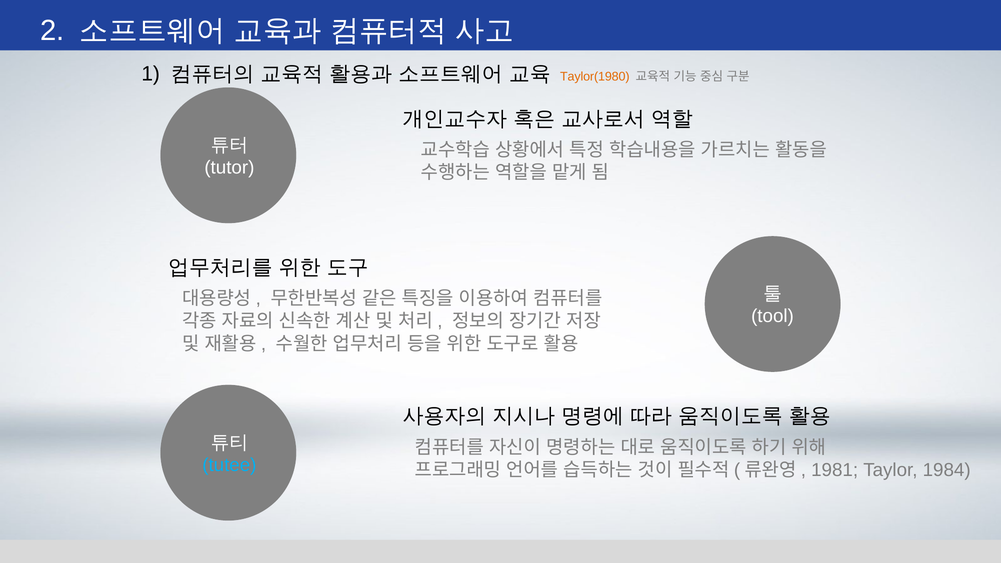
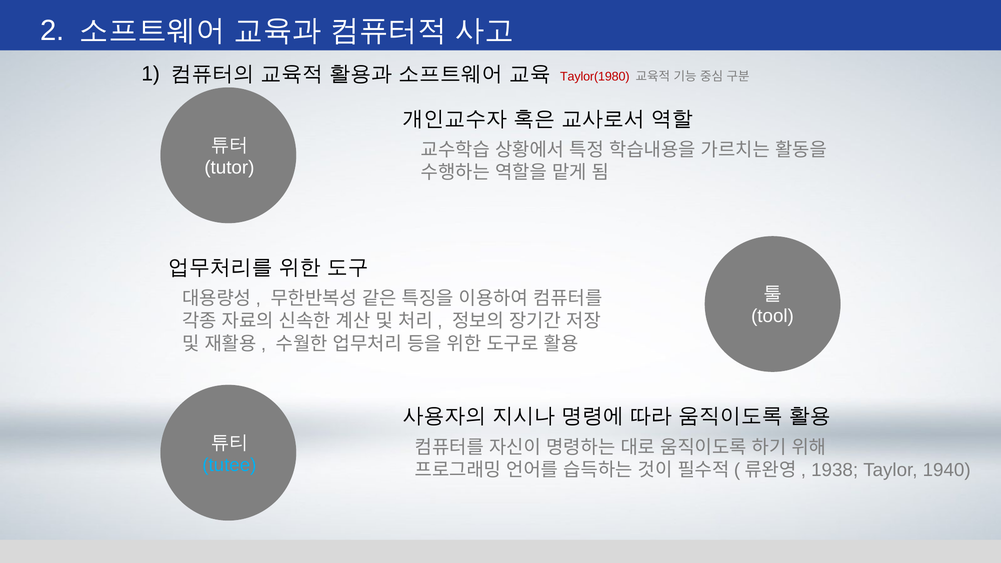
Taylor(1980 colour: orange -> red (595, 77)
1981: 1981 -> 1938 (835, 470)
1984: 1984 -> 1940 (947, 470)
